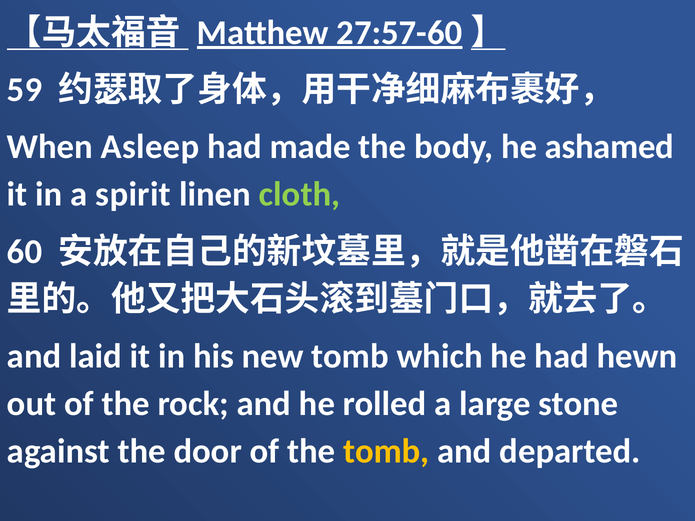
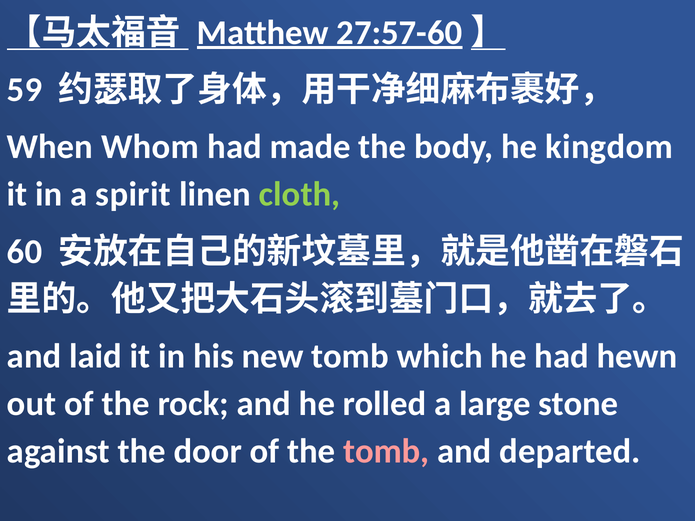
Asleep: Asleep -> Whom (150, 147)
ashamed: ashamed -> kingdom (609, 147)
tomb colour: yellow -> pink (386, 451)
